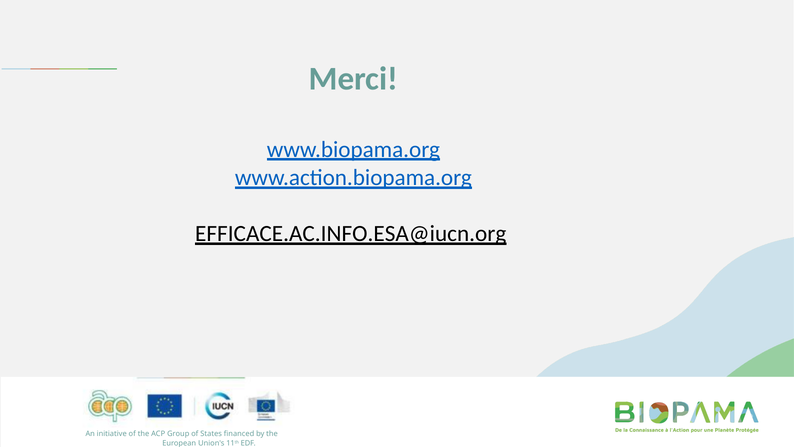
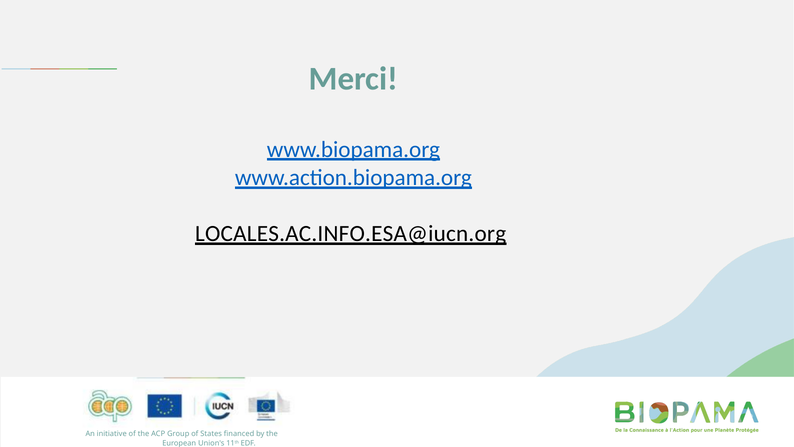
EFFICACE.AC.INFO.ESA@iucn.org: EFFICACE.AC.INFO.ESA@iucn.org -> LOCALES.AC.INFO.ESA@iucn.org (351, 234)
